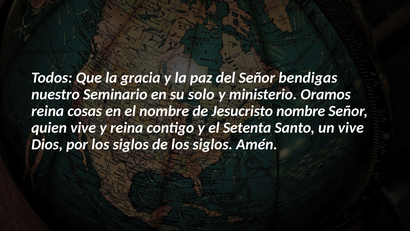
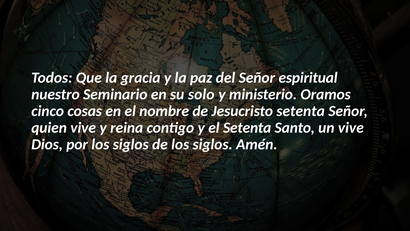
bendigas: bendigas -> espiritual (308, 78)
reina: reina -> cinco (48, 111)
Jesucristo nombre: nombre -> setenta (301, 111)
